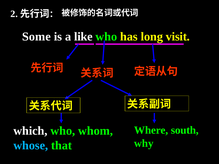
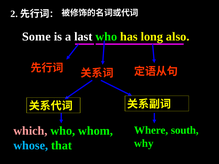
like: like -> last (83, 37)
visit: visit -> also (178, 37)
which colour: white -> pink (30, 131)
